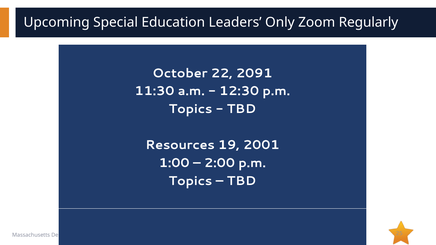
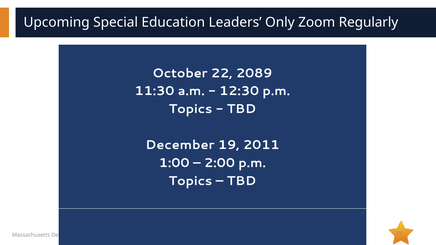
2091: 2091 -> 2089 (254, 73)
Resources: Resources -> December (180, 145)
2001: 2001 -> 2011 (261, 145)
